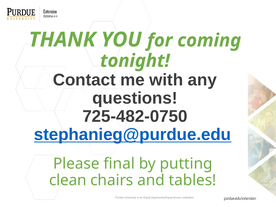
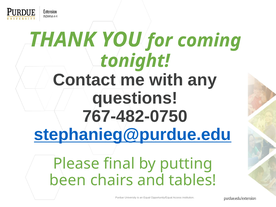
725-482-0750: 725-482-0750 -> 767-482-0750 (135, 116)
clean: clean -> been (68, 180)
